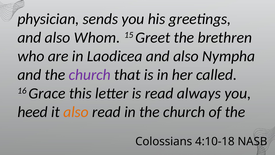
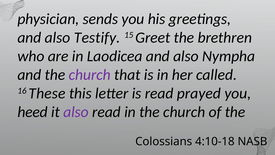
Whom: Whom -> Testify (97, 37)
Grace: Grace -> These (47, 93)
always: always -> prayed (199, 93)
also colour: orange -> purple (76, 112)
